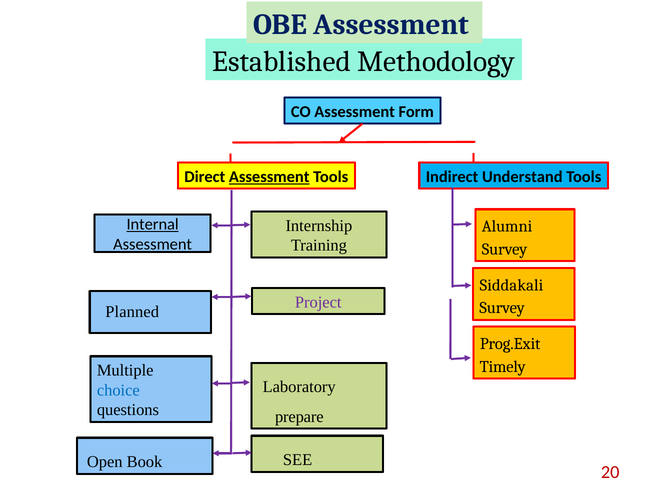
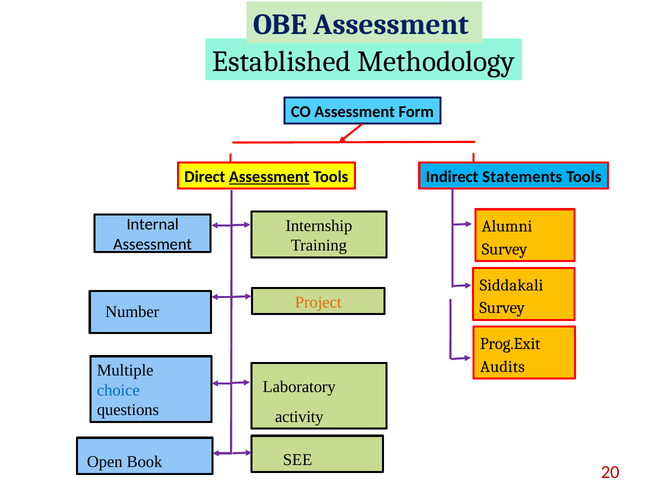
Understand: Understand -> Statements (522, 177)
Internal underline: present -> none (153, 225)
Project colour: purple -> orange (318, 302)
Planned: Planned -> Number (132, 312)
Timely: Timely -> Audits (503, 367)
prepare: prepare -> activity (299, 417)
